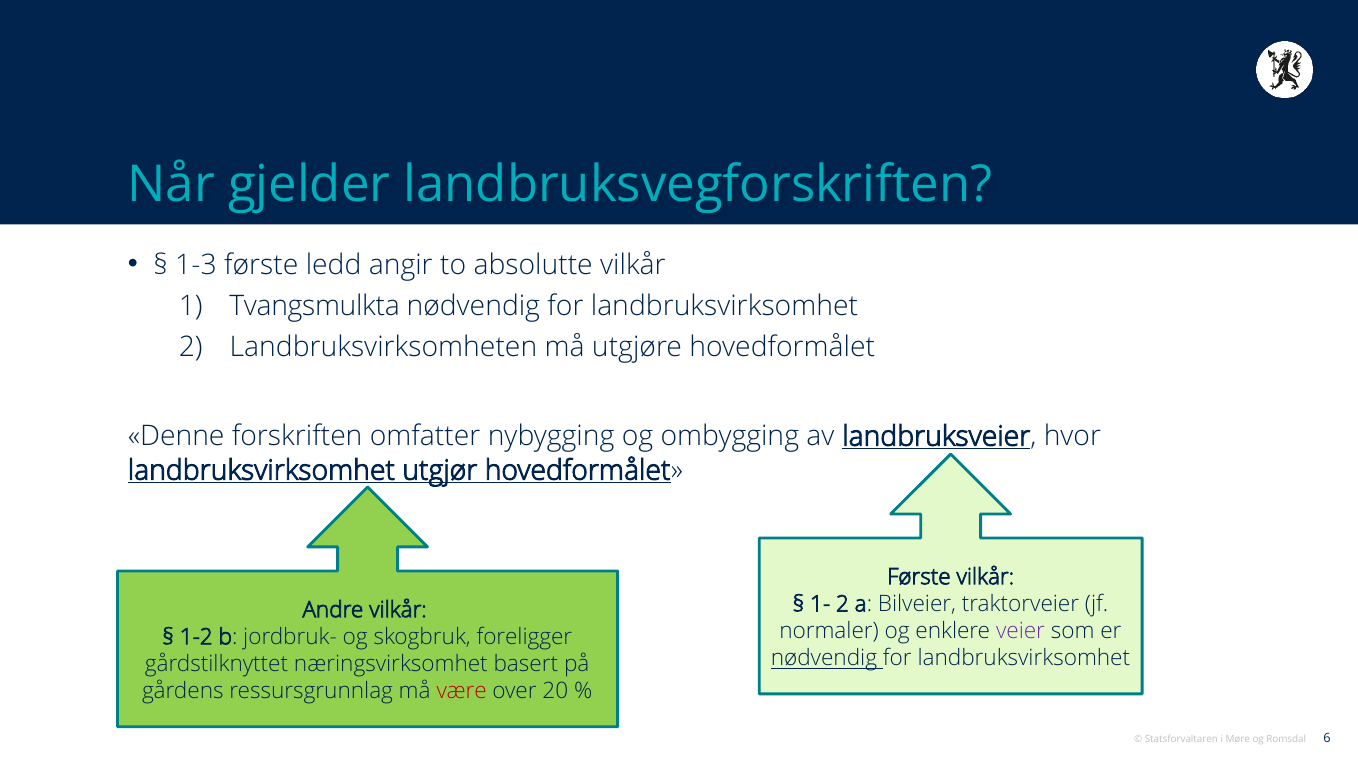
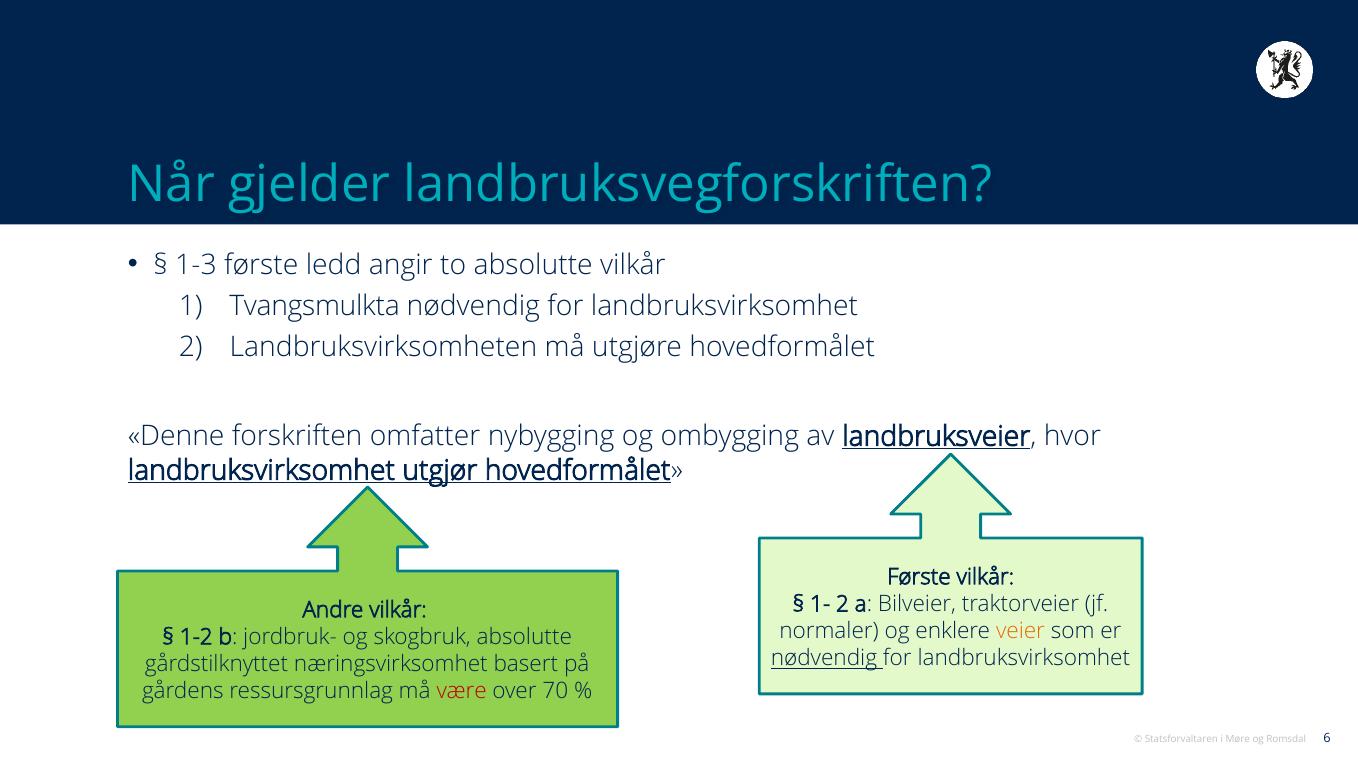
veier colour: purple -> orange (1021, 631)
skogbruk foreligger: foreligger -> absolutte (524, 637)
20: 20 -> 70 (555, 691)
